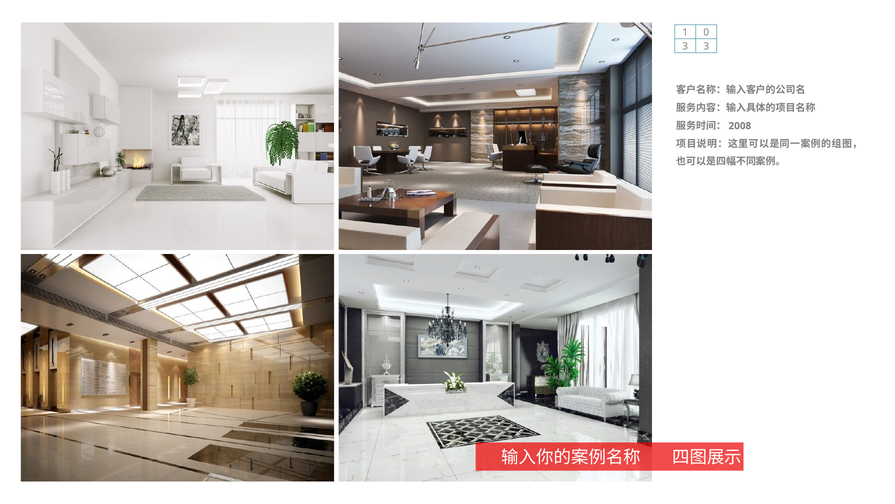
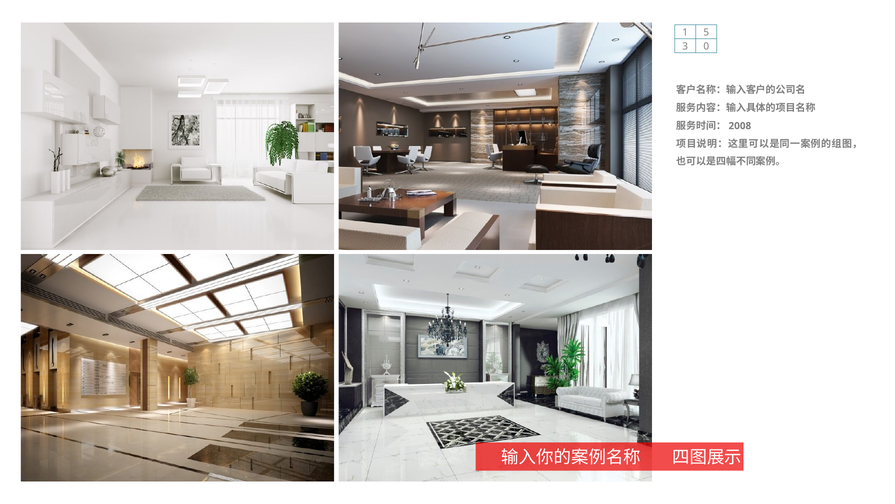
0: 0 -> 5 (706, 32)
3 3: 3 -> 0 (706, 46)
